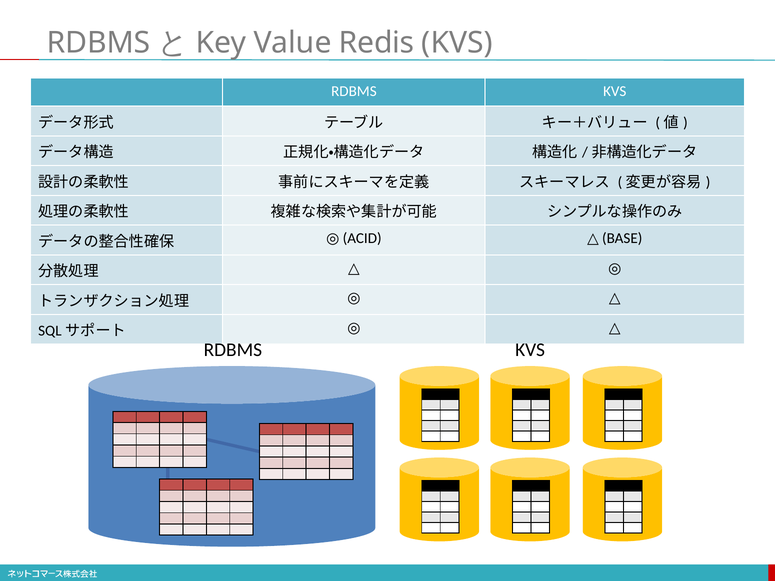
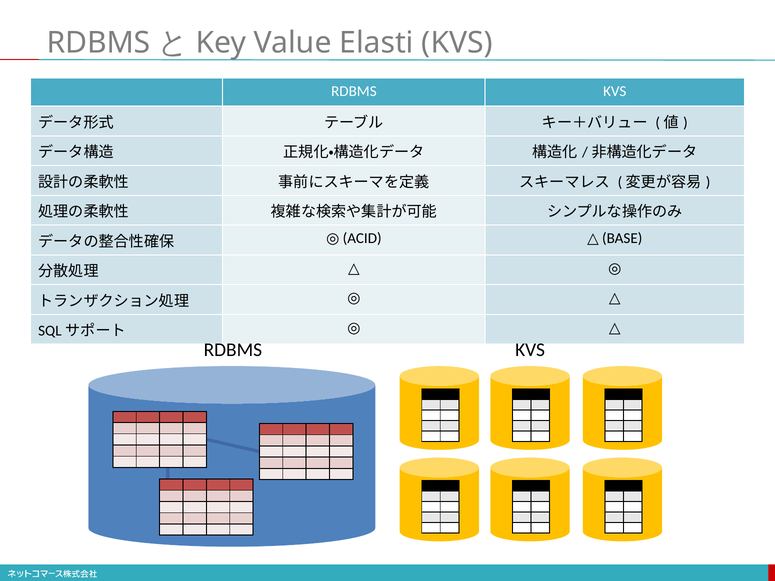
Redis: Redis -> Elasti (377, 43)
